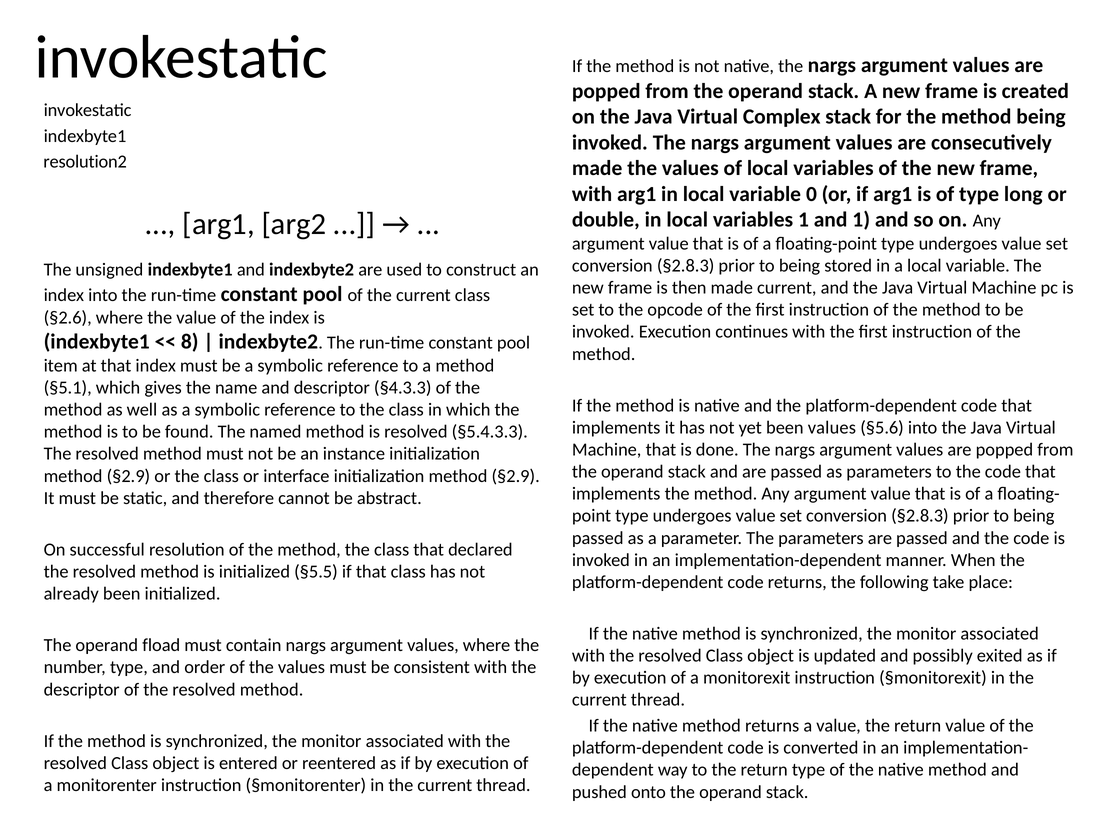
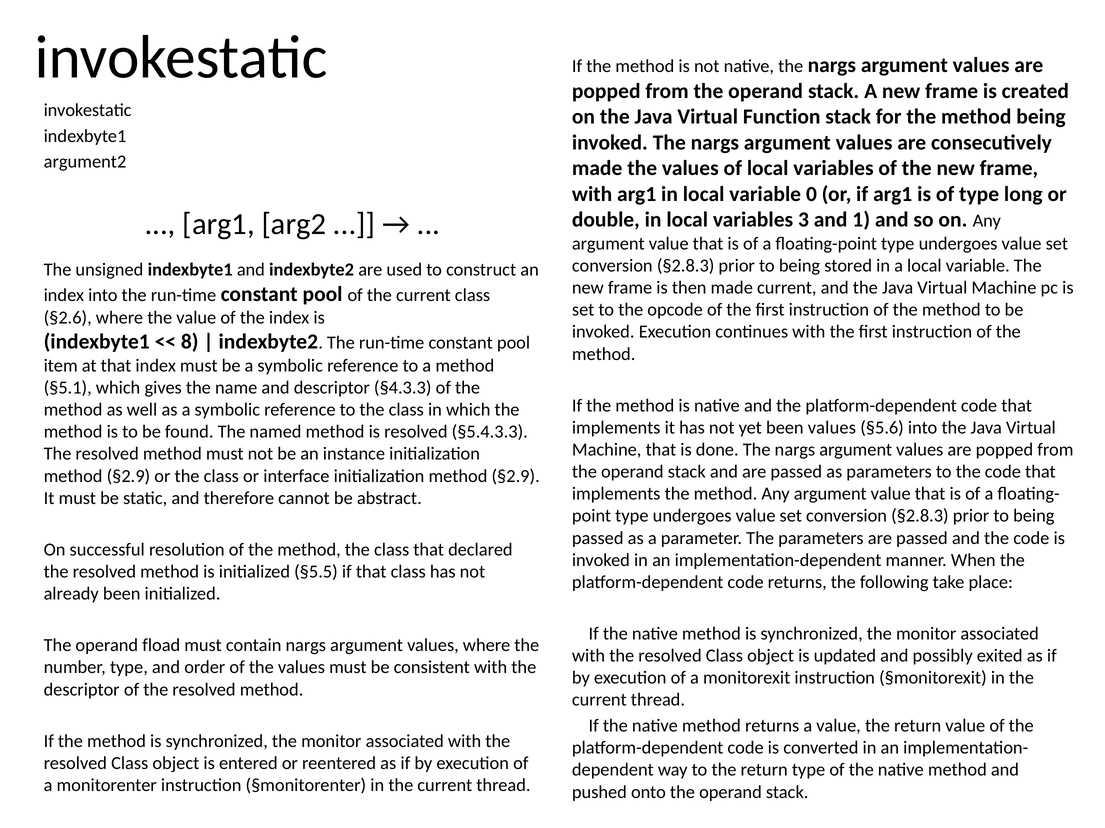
Complex: Complex -> Function (782, 117)
resolution2: resolution2 -> argument2 (85, 162)
variables 1: 1 -> 3 (803, 220)
